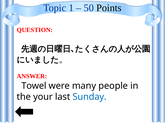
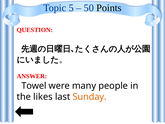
1: 1 -> 5 (71, 8)
your: your -> likes (43, 97)
Sunday colour: blue -> orange (90, 97)
